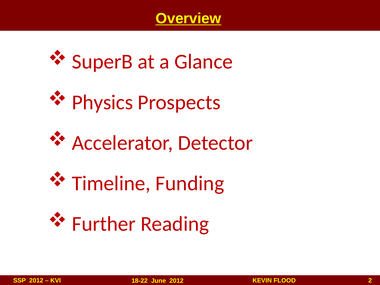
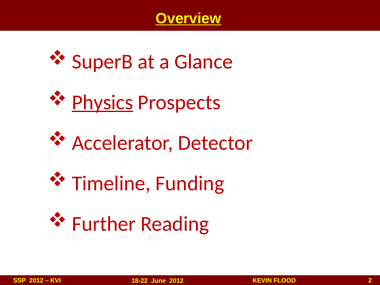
Physics underline: none -> present (102, 102)
